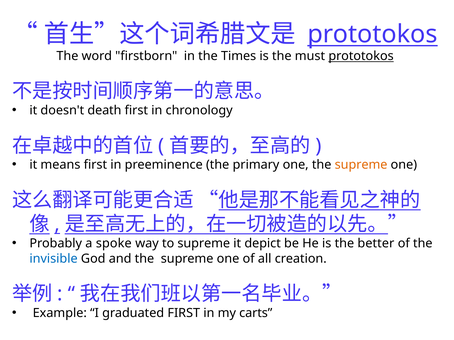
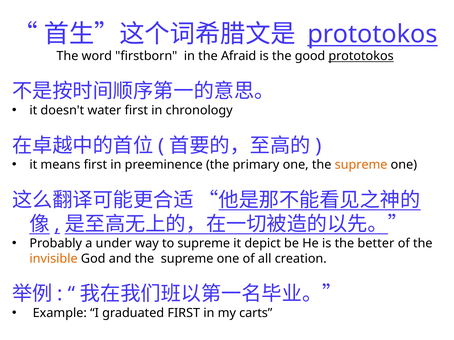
Times: Times -> Afraid (239, 56)
must: must -> good (310, 56)
death: death -> water (104, 111)
spoke: spoke -> under (114, 244)
invisible colour: blue -> orange (54, 259)
